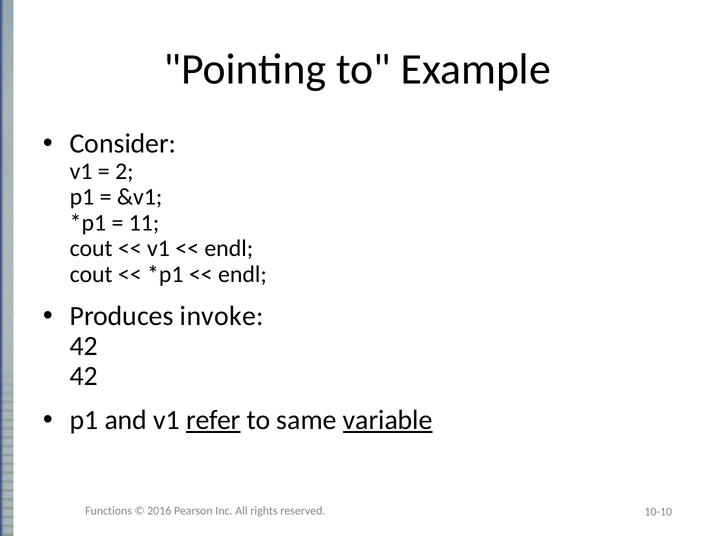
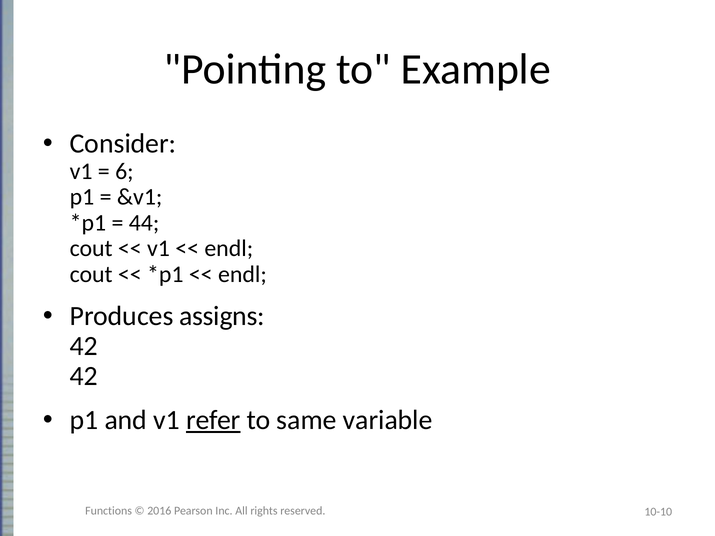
2: 2 -> 6 (124, 171)
11: 11 -> 44 (144, 223)
invoke: invoke -> assigns (222, 316)
variable underline: present -> none (388, 420)
